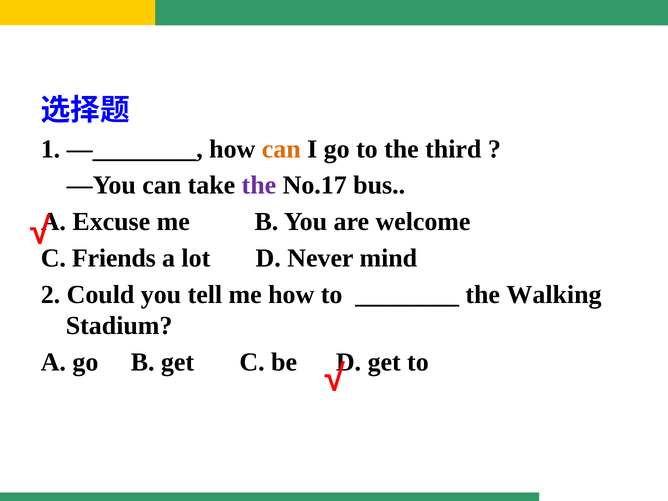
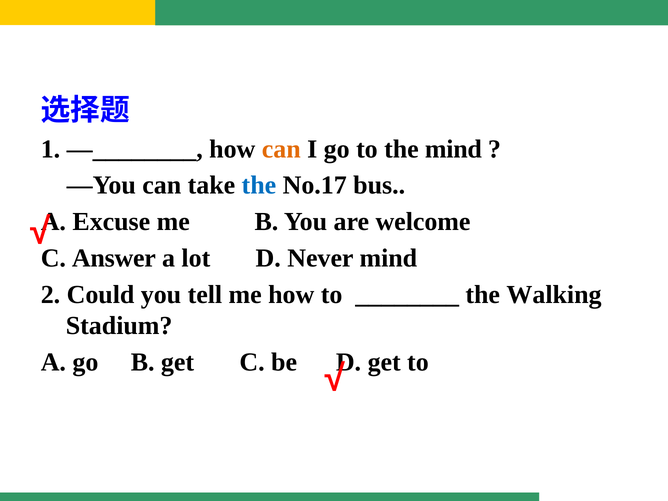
the third: third -> mind (453, 149)
the colour: purple -> blue (259, 185)
Friends: Friends -> Answer (114, 258)
